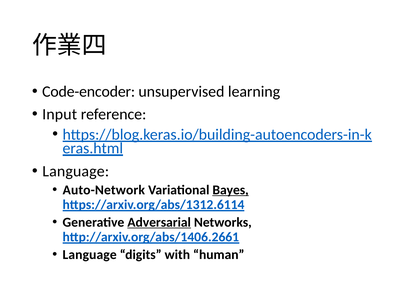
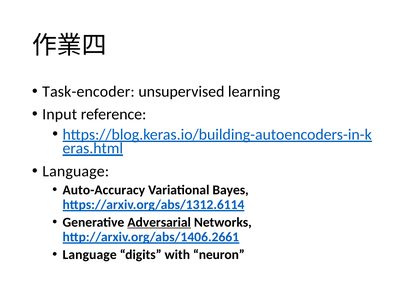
Code-encoder: Code-encoder -> Task-encoder (88, 92)
Auto-Network: Auto-Network -> Auto-Accuracy (104, 190)
Bayes underline: present -> none (231, 190)
human: human -> neuron (219, 255)
